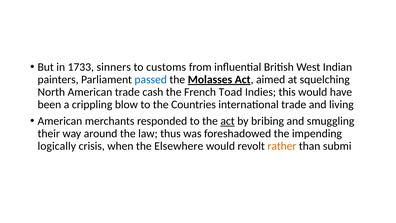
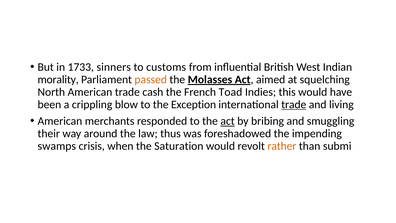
painters: painters -> morality (58, 79)
passed colour: blue -> orange (151, 79)
Countries: Countries -> Exception (194, 104)
trade underline: none -> present (294, 104)
logically: logically -> swamps (57, 146)
Elsewhere: Elsewhere -> Saturation (179, 146)
